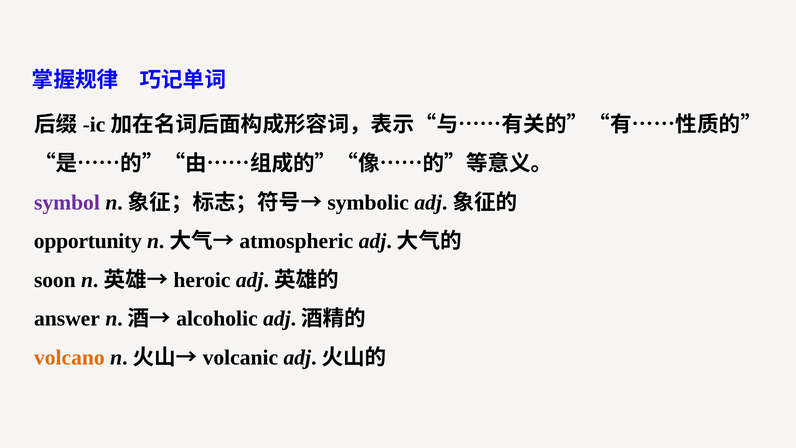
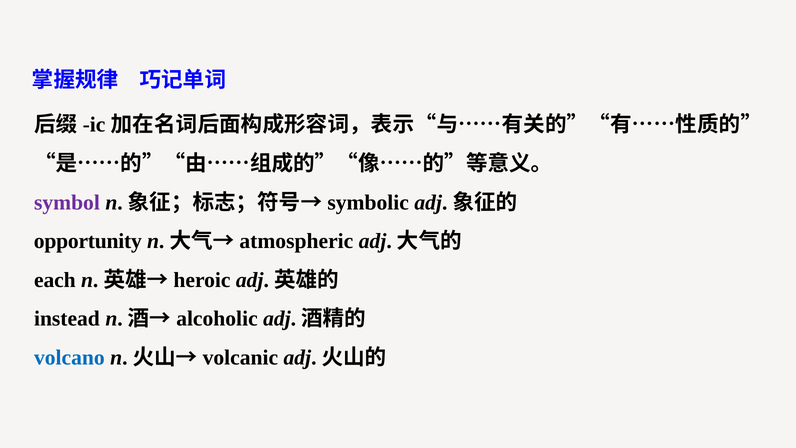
soon: soon -> each (55, 280)
answer: answer -> instead (67, 319)
volcano colour: orange -> blue (69, 358)
